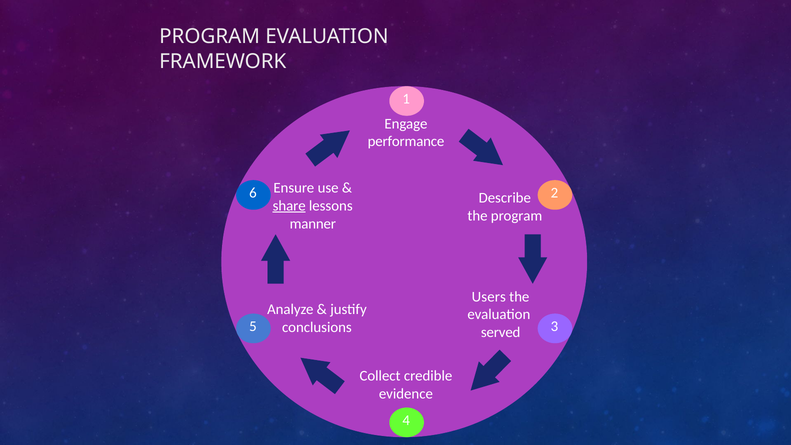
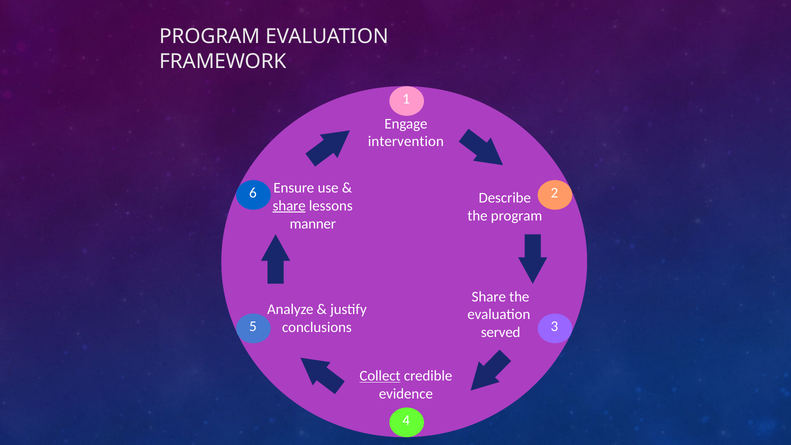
performance: performance -> intervention (406, 142)
Users: Users -> Share (489, 297)
Collect underline: none -> present (380, 376)
